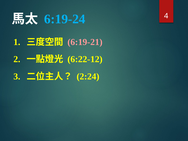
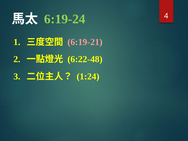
6:19-24 colour: light blue -> light green (65, 19)
6:22-12: 6:22-12 -> 6:22-48 (85, 59)
2:24: 2:24 -> 1:24 (88, 77)
